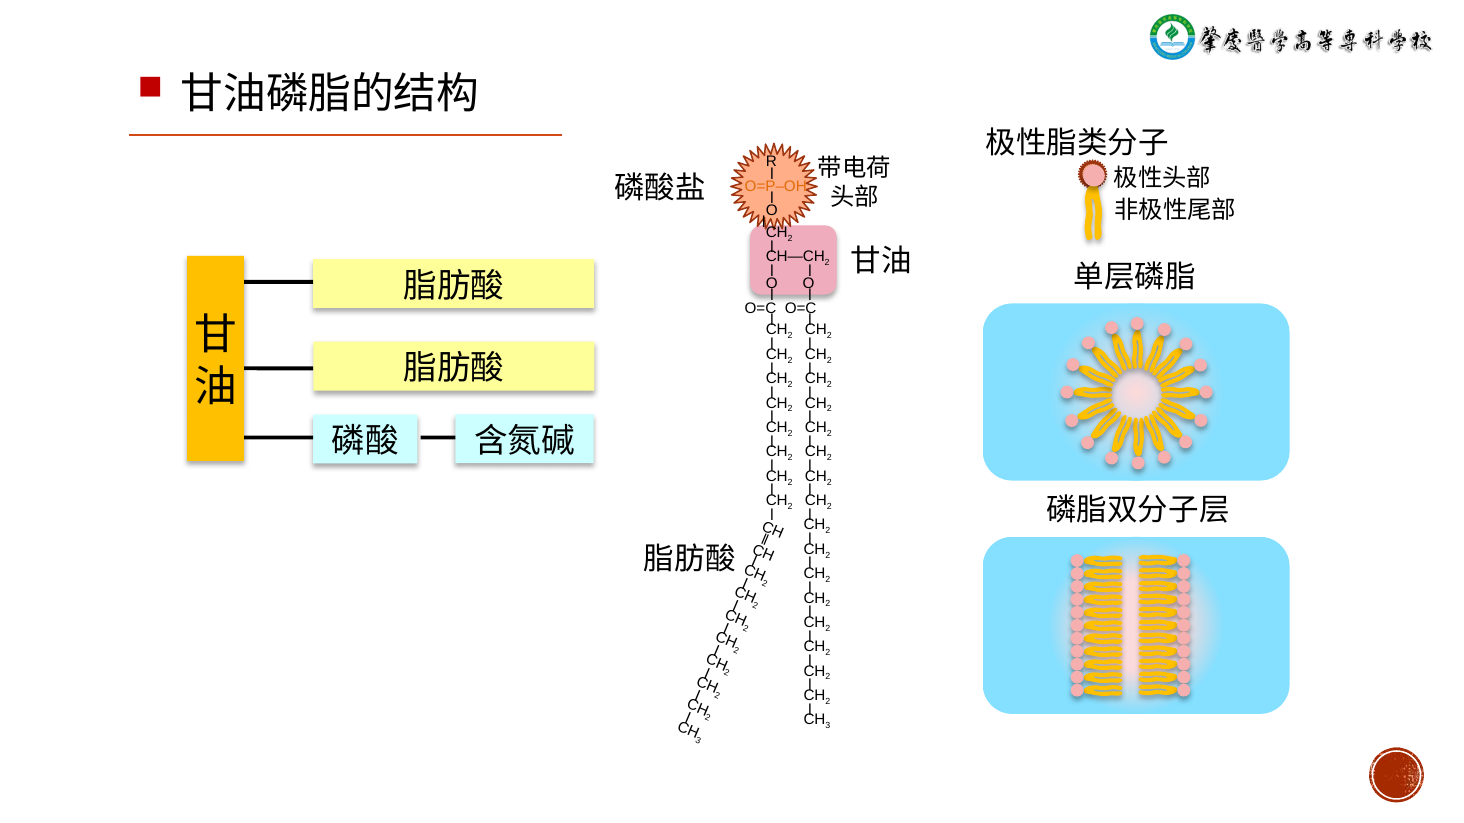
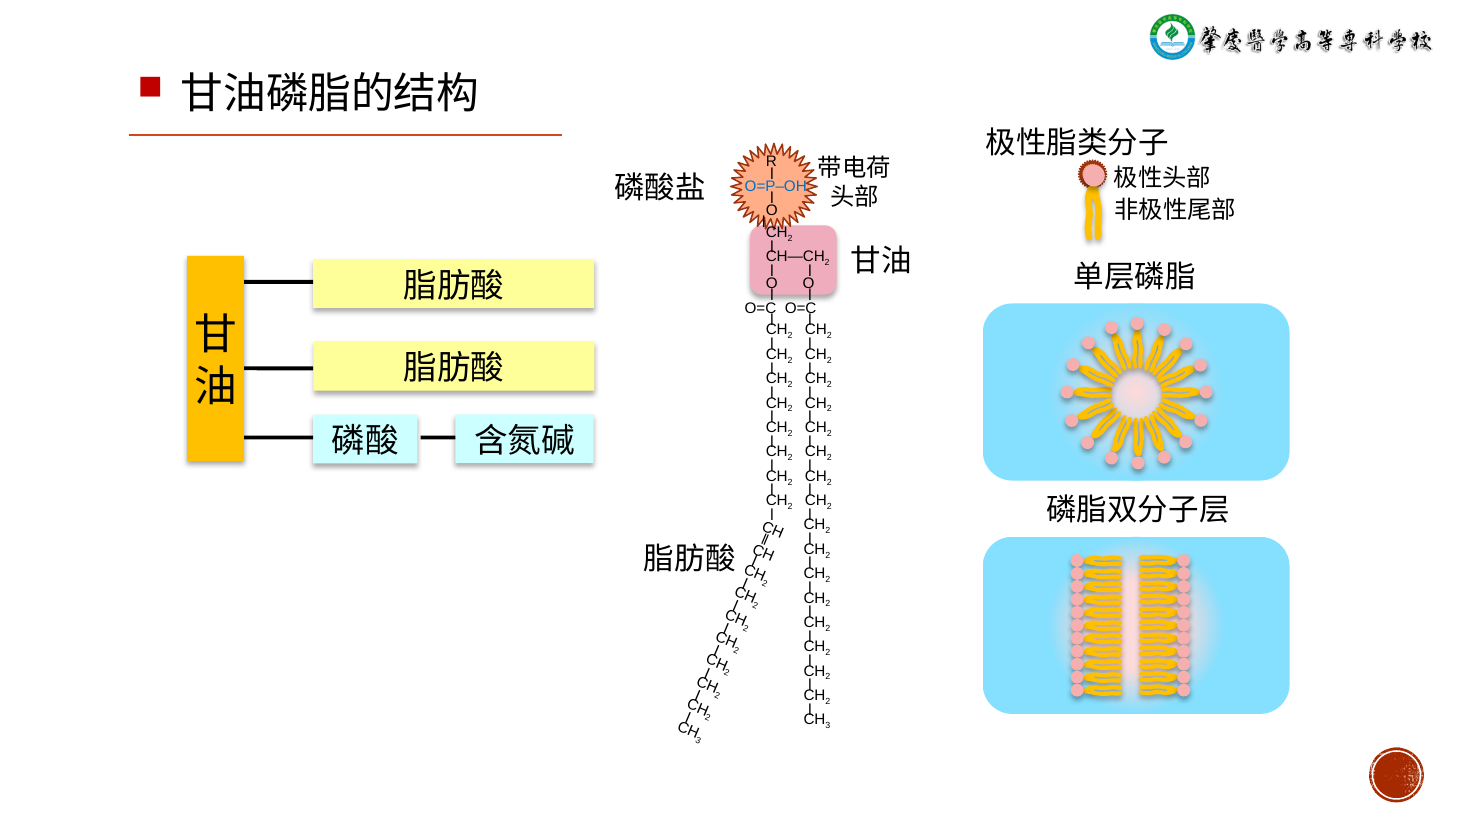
O=P‒OH colour: orange -> blue (776, 186)
